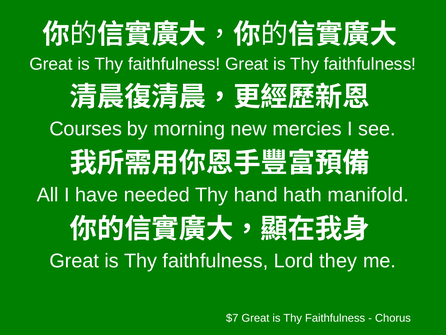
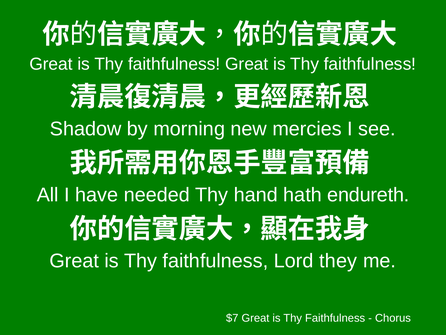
Courses: Courses -> Shadow (86, 129)
manifold: manifold -> endureth (368, 195)
